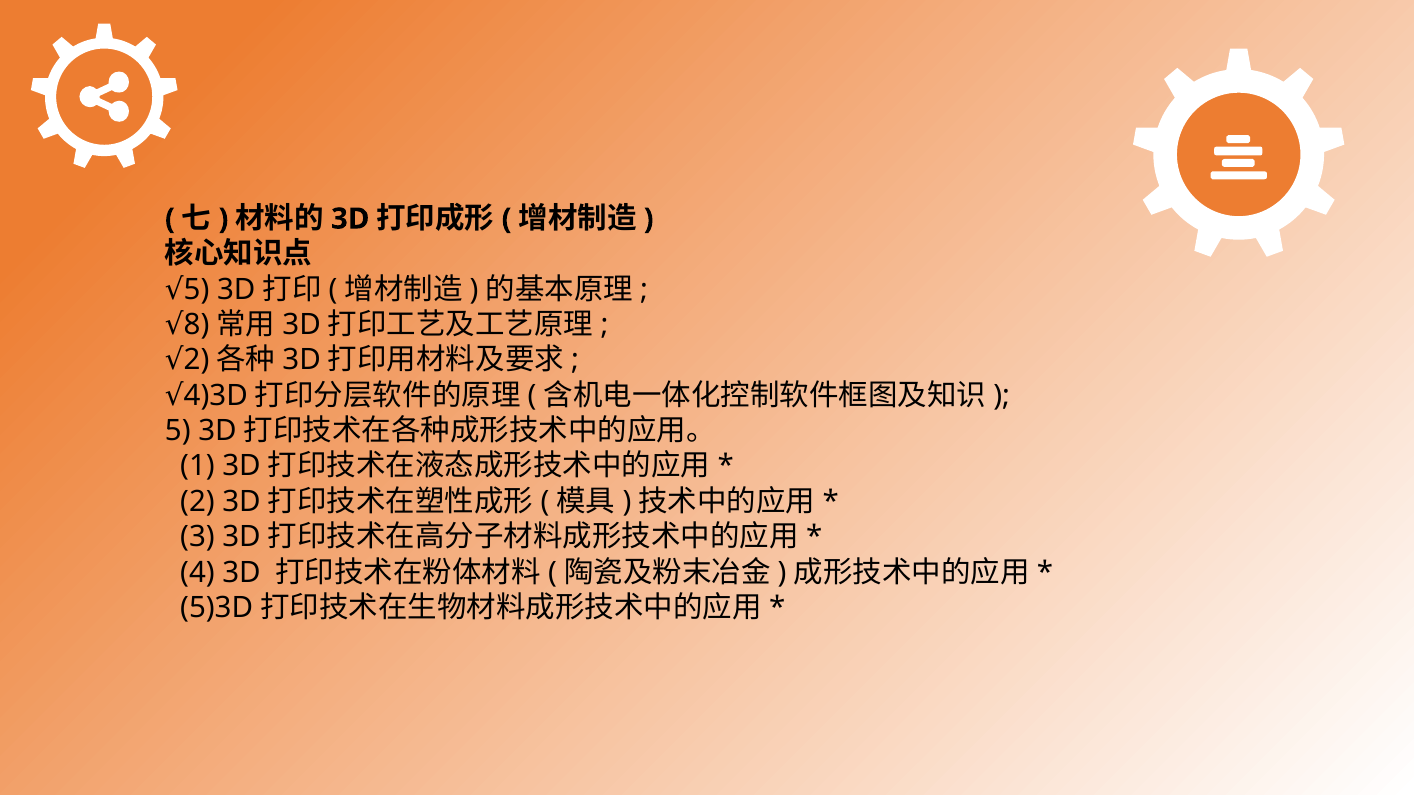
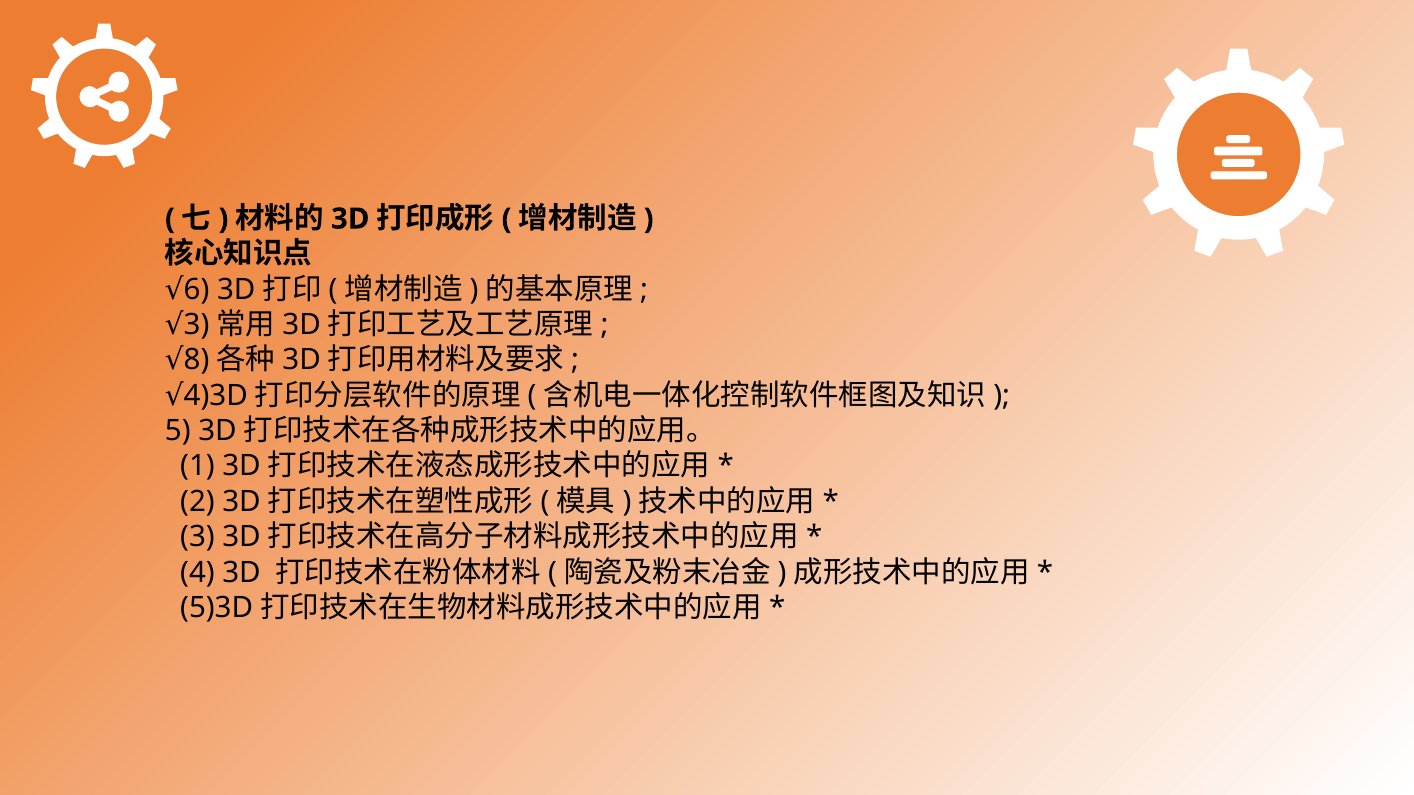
5: 5 -> 6 (197, 290)
8: 8 -> 3 (197, 325)
2: 2 -> 8 (197, 360)
